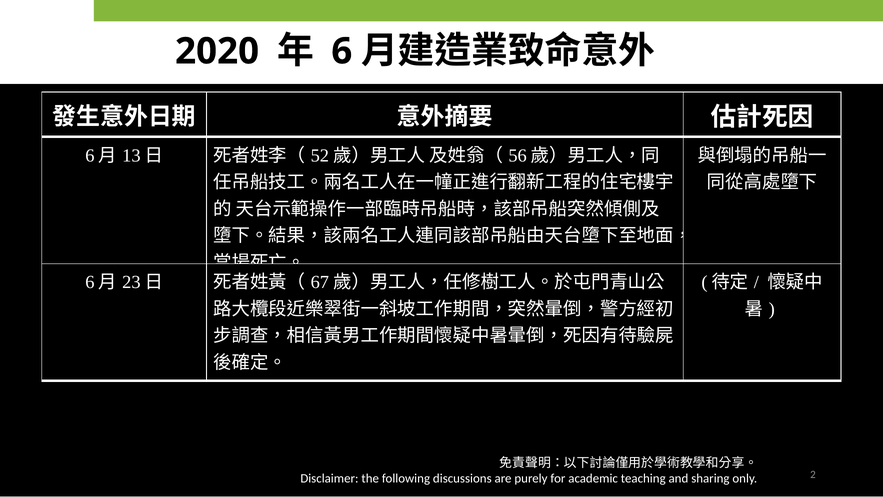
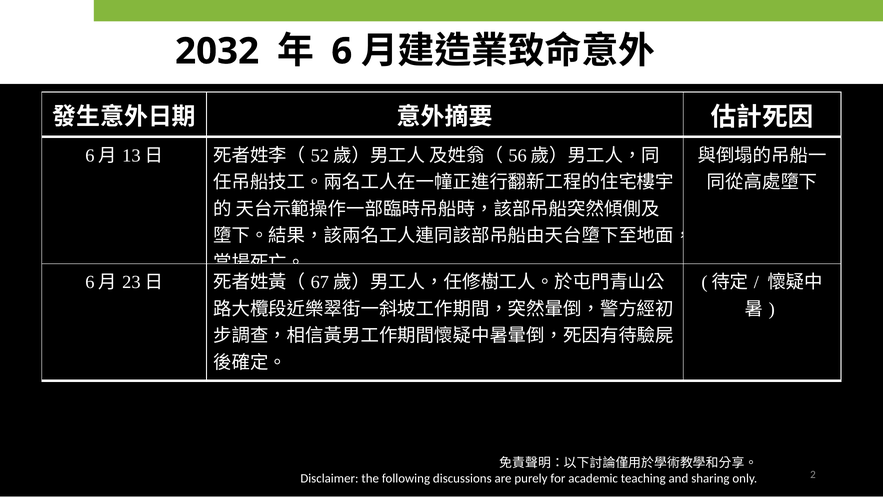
2020: 2020 -> 2032 (217, 51)
